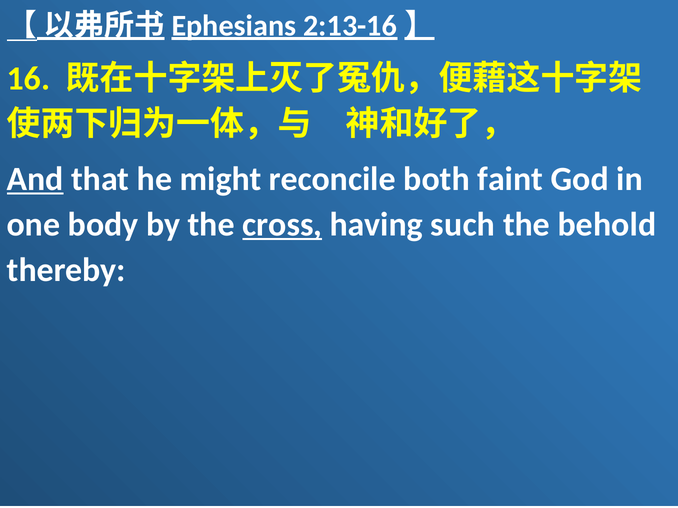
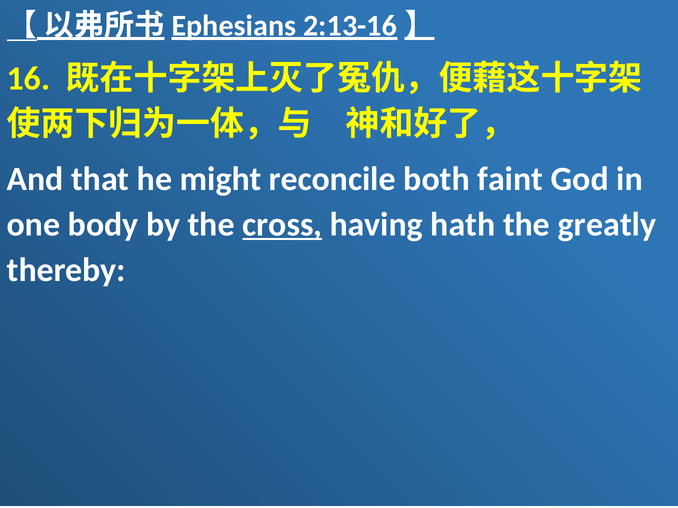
And underline: present -> none (35, 179)
such: such -> hath (463, 225)
behold: behold -> greatly (607, 225)
